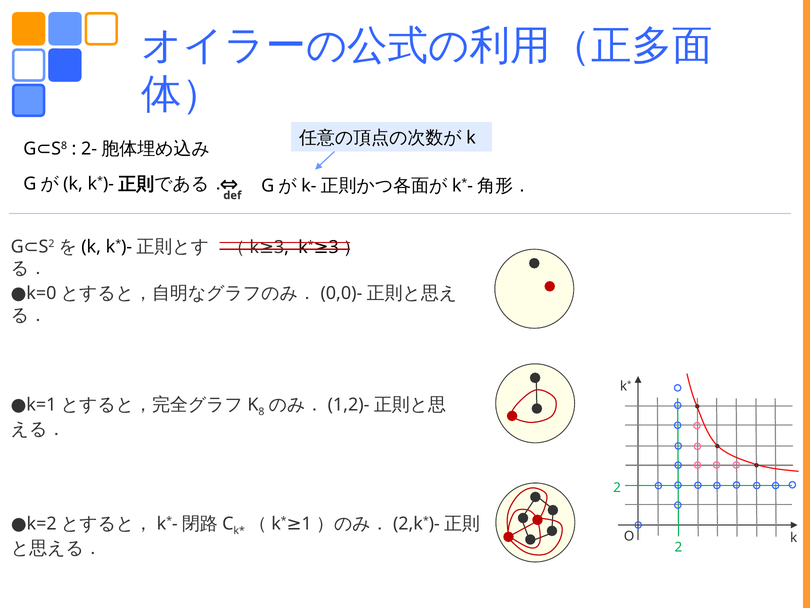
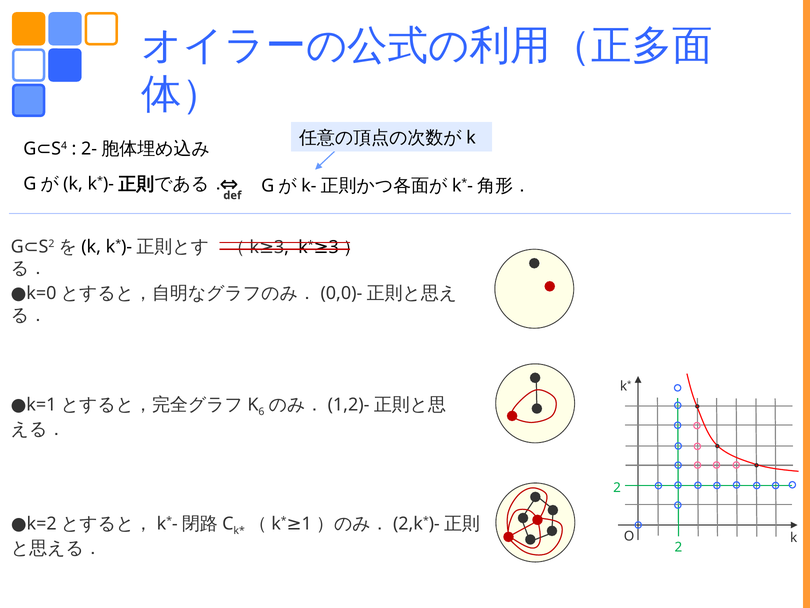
8: 8 -> 4 (64, 146)
8: 8 -> 6 (261, 411)
